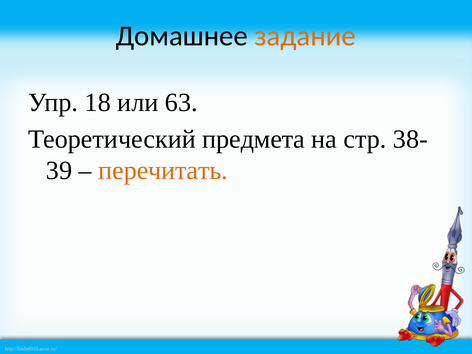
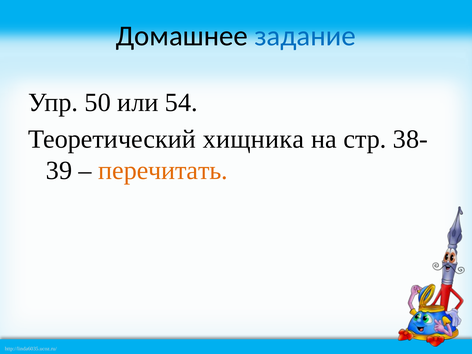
задание colour: orange -> blue (305, 36)
18: 18 -> 50 (98, 102)
63: 63 -> 54 (181, 102)
предмета: предмета -> хищника (253, 139)
